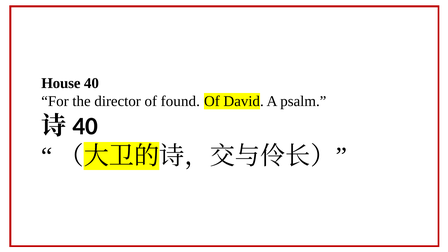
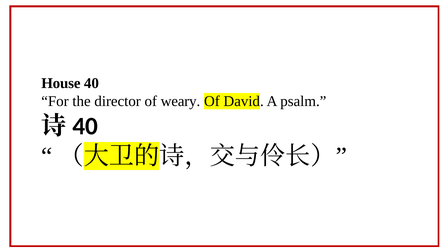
found: found -> weary (180, 101)
